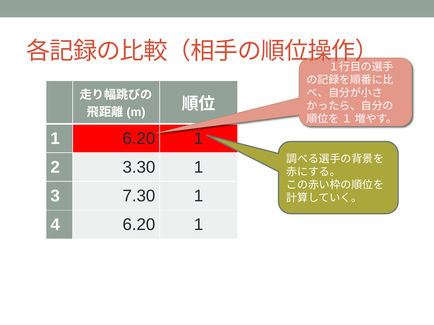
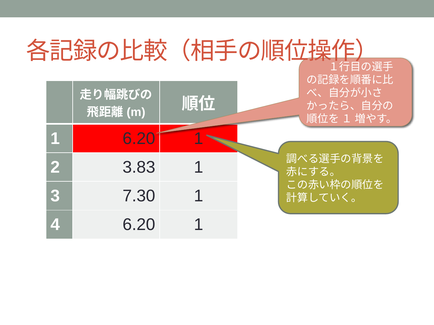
3.30: 3.30 -> 3.83 (139, 167)
